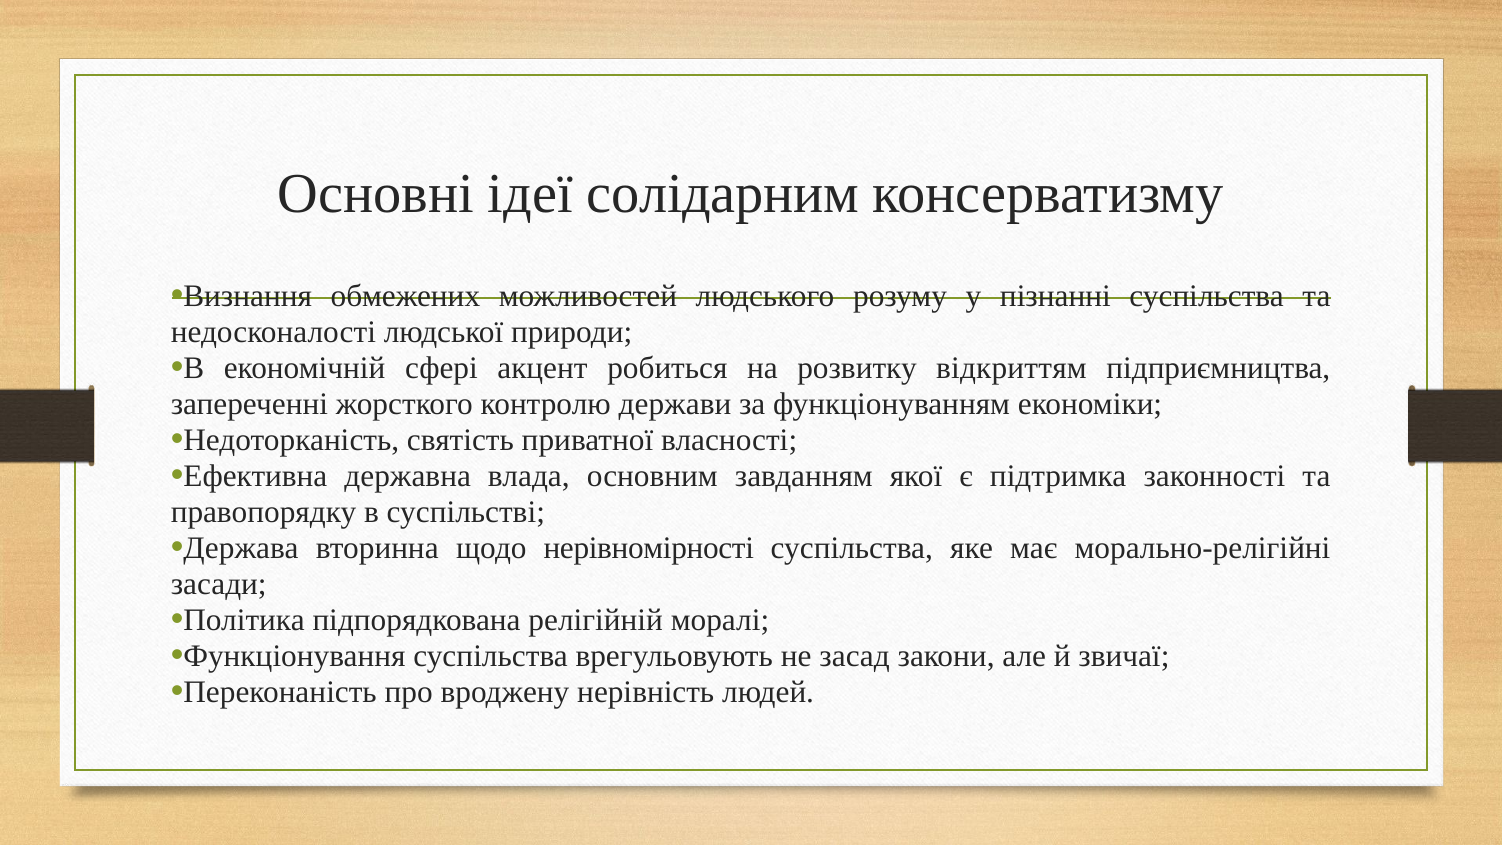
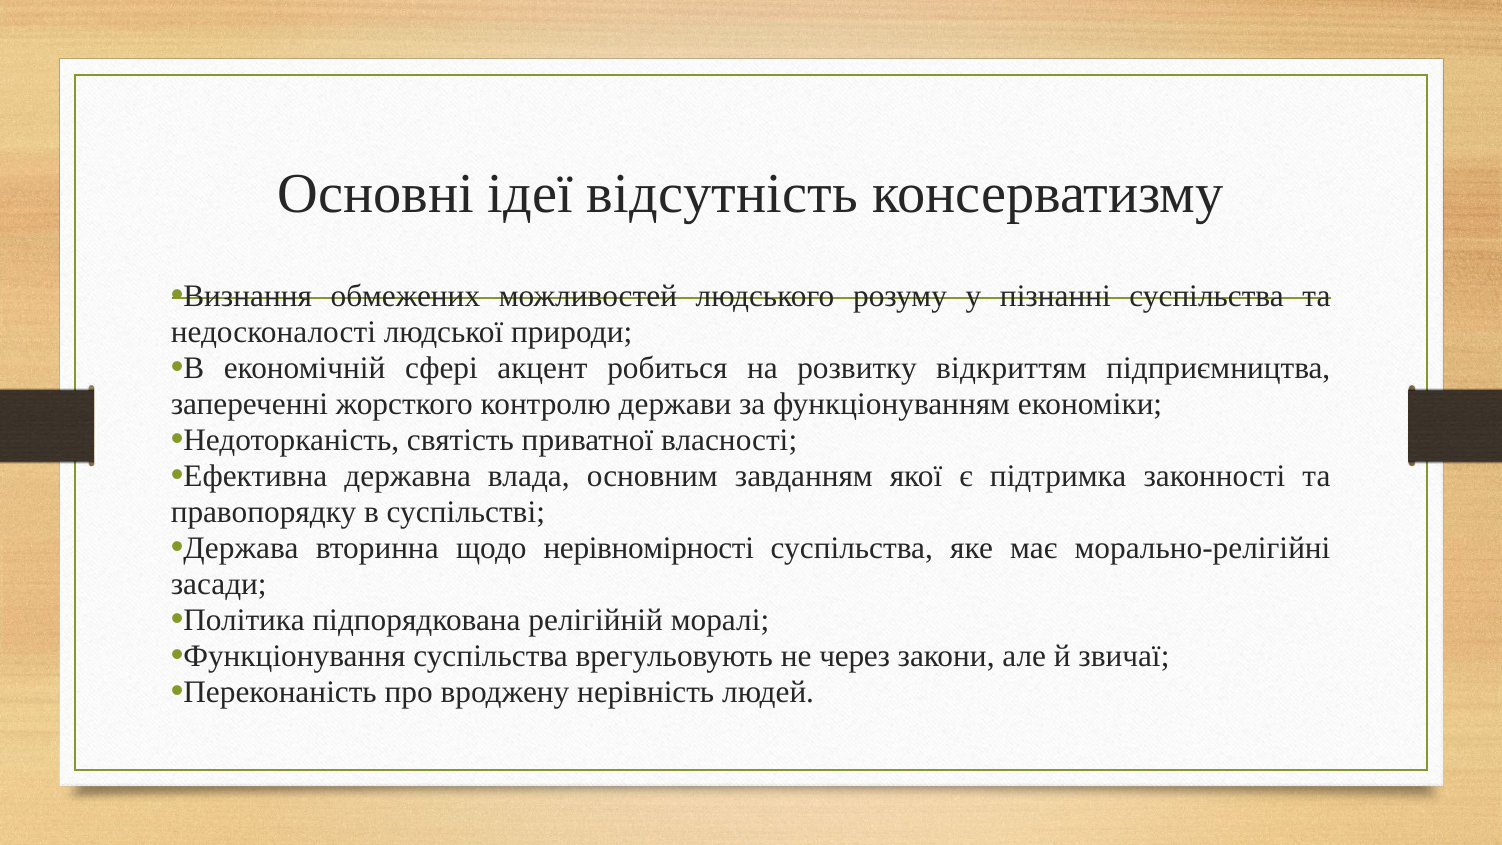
солідарним: солідарним -> відсутність (723, 193)
засад: засад -> через (855, 656)
